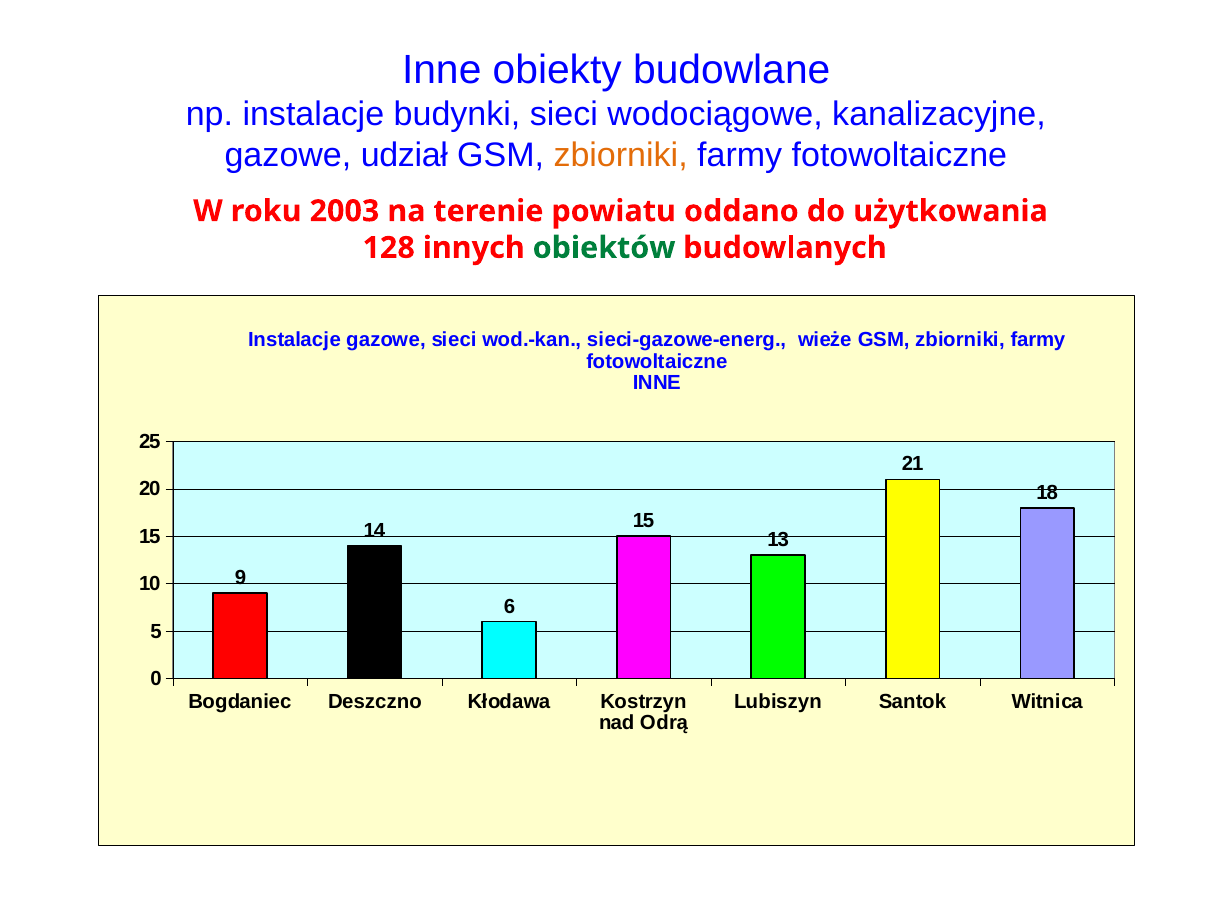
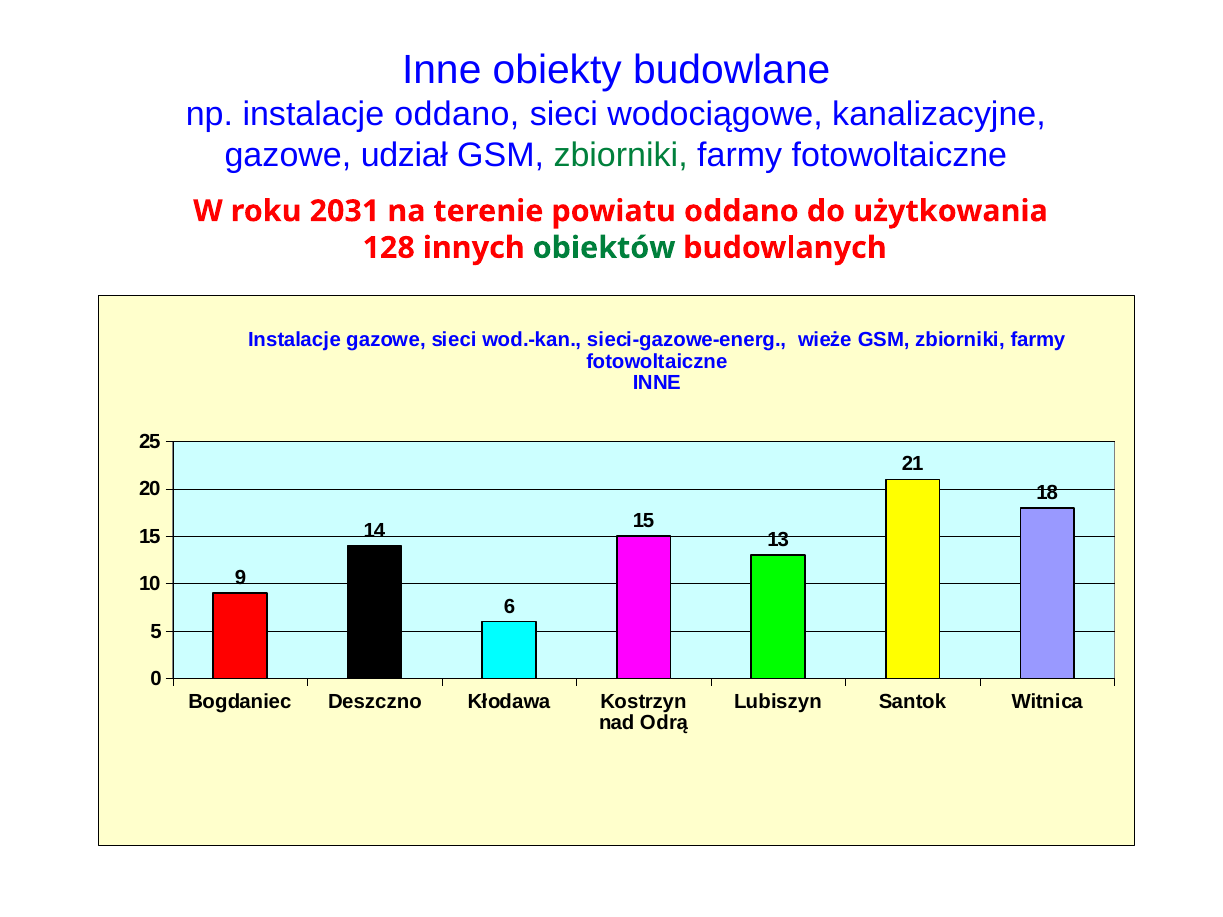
instalacje budynki: budynki -> oddano (457, 114)
zbiorniki colour: orange -> green (621, 155)
2003: 2003 -> 2031 (344, 211)
